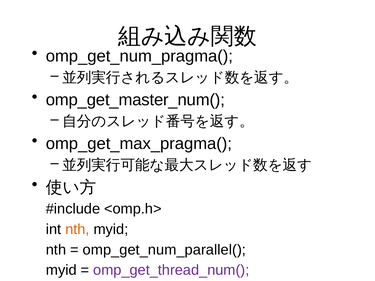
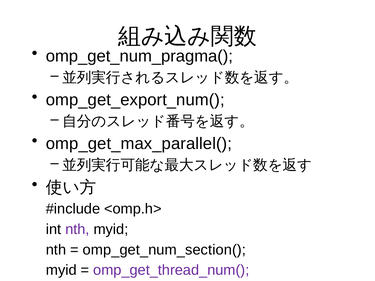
omp_get_master_num(: omp_get_master_num( -> omp_get_export_num( (135, 100)
omp_get_max_pragma(: omp_get_max_pragma( -> omp_get_max_parallel( (139, 144)
nth colour: orange -> purple (77, 230)
omp_get_num_parallel(: omp_get_num_parallel( -> omp_get_num_section( (164, 250)
